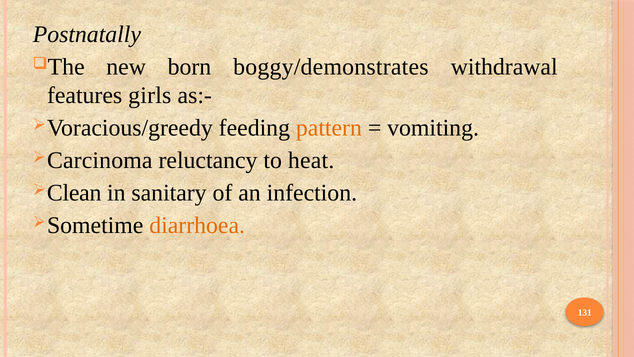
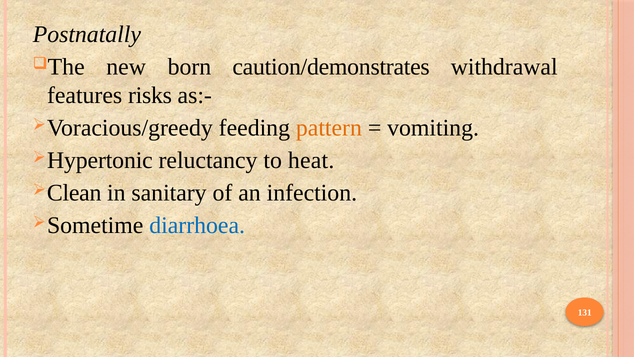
boggy/demonstrates: boggy/demonstrates -> caution/demonstrates (331, 67)
girls: girls -> risks (150, 95)
Carcinoma: Carcinoma -> Hypertonic (100, 160)
diarrhoea colour: orange -> blue (197, 225)
